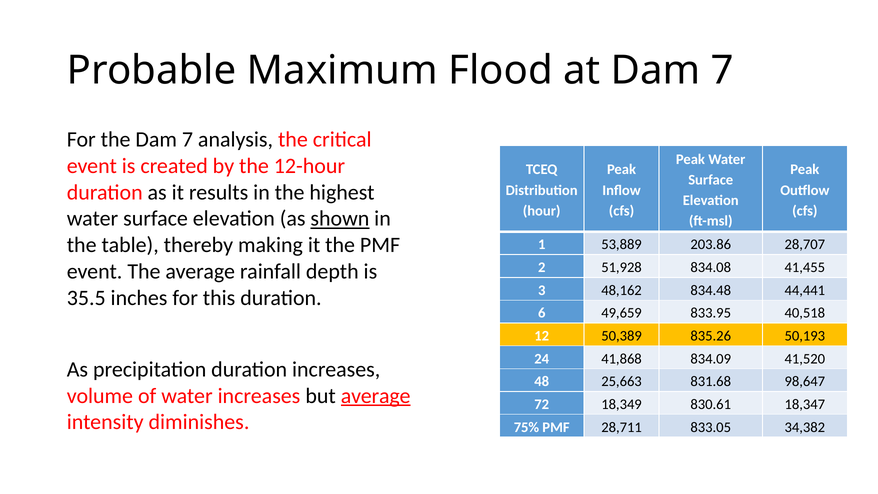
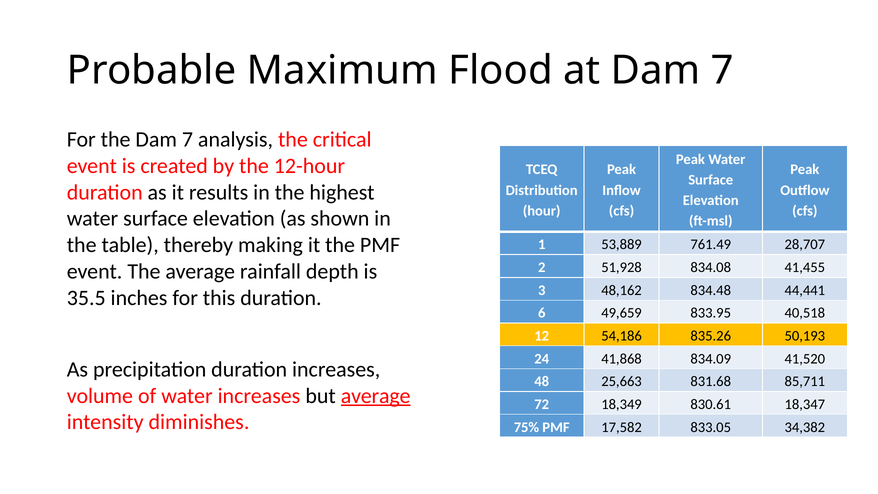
shown underline: present -> none (340, 219)
203.86: 203.86 -> 761.49 (711, 245)
50,389: 50,389 -> 54,186 (622, 336)
98,647: 98,647 -> 85,711 (805, 381)
28,711: 28,711 -> 17,582 (622, 427)
